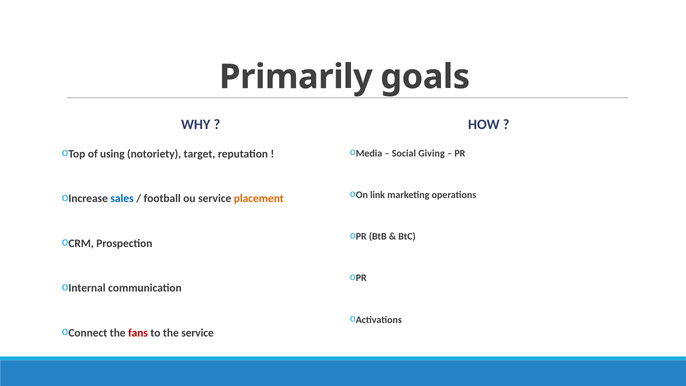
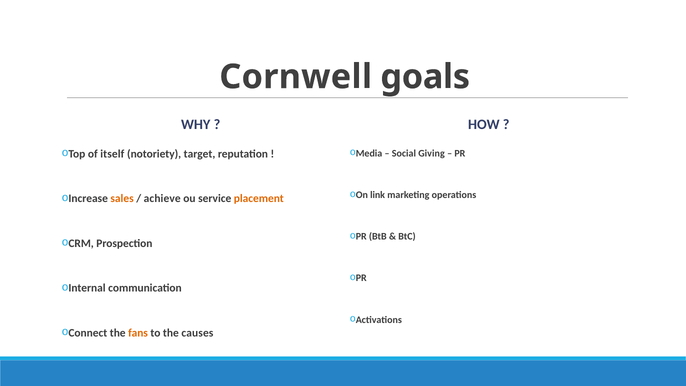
Primarily: Primarily -> Cornwell (296, 77)
using: using -> itself (112, 154)
sales colour: blue -> orange (122, 199)
football: football -> achieve (162, 199)
fans colour: red -> orange (138, 333)
the service: service -> causes (197, 333)
